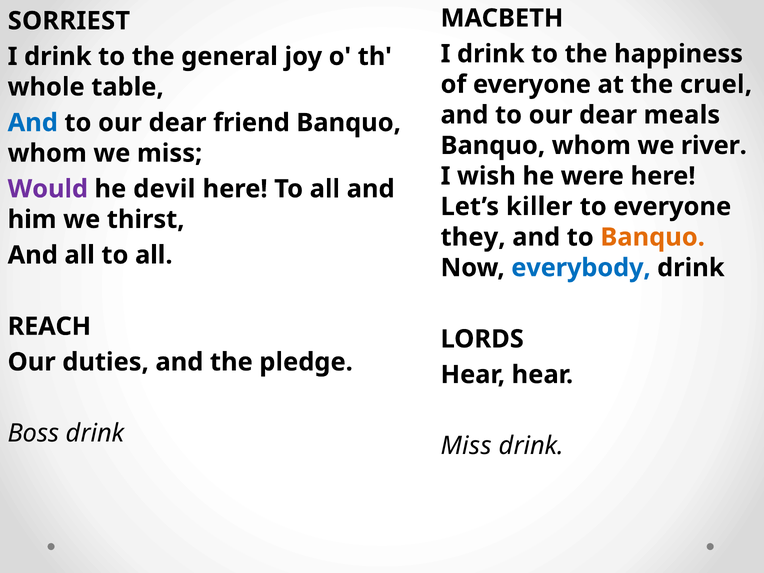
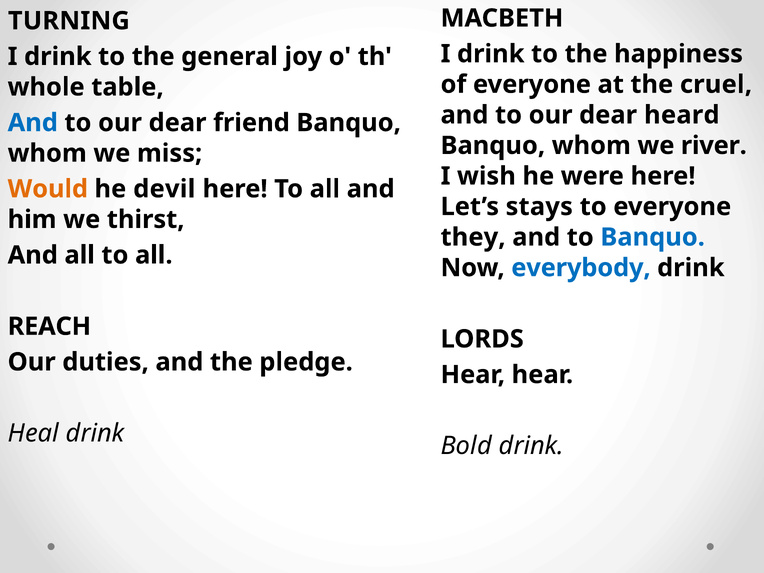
SORRIEST: SORRIEST -> TURNING (69, 21)
meals: meals -> heard (682, 115)
Would colour: purple -> orange (48, 189)
killer: killer -> stays (539, 207)
Banquo colour: orange -> blue (653, 237)
Boss: Boss -> Heal (33, 433)
Miss: Miss -> Bold (466, 446)
